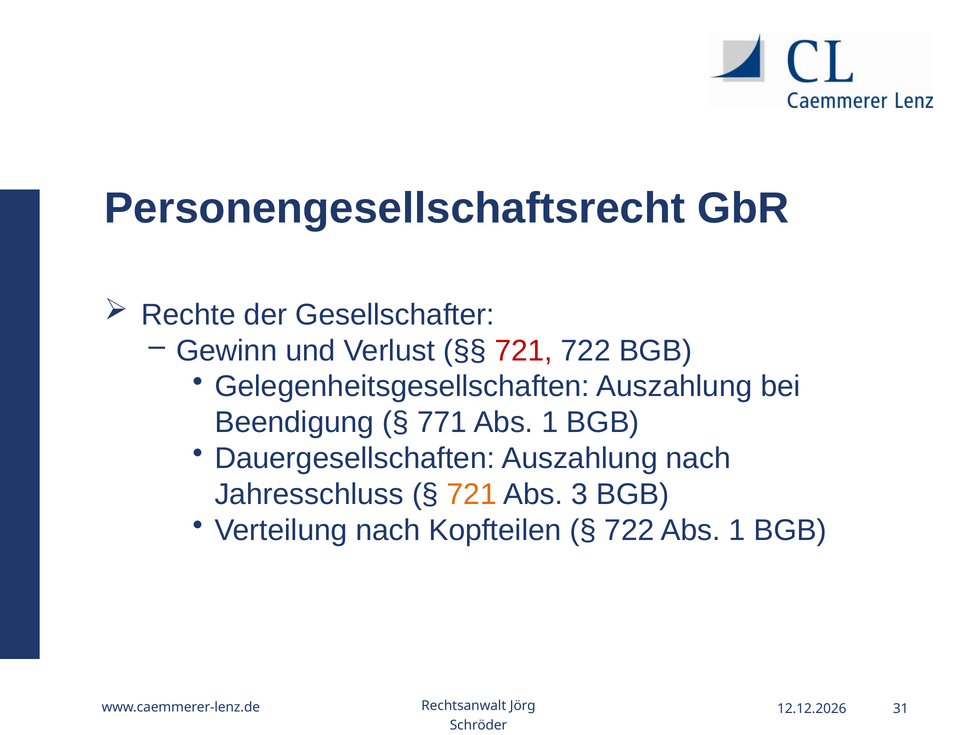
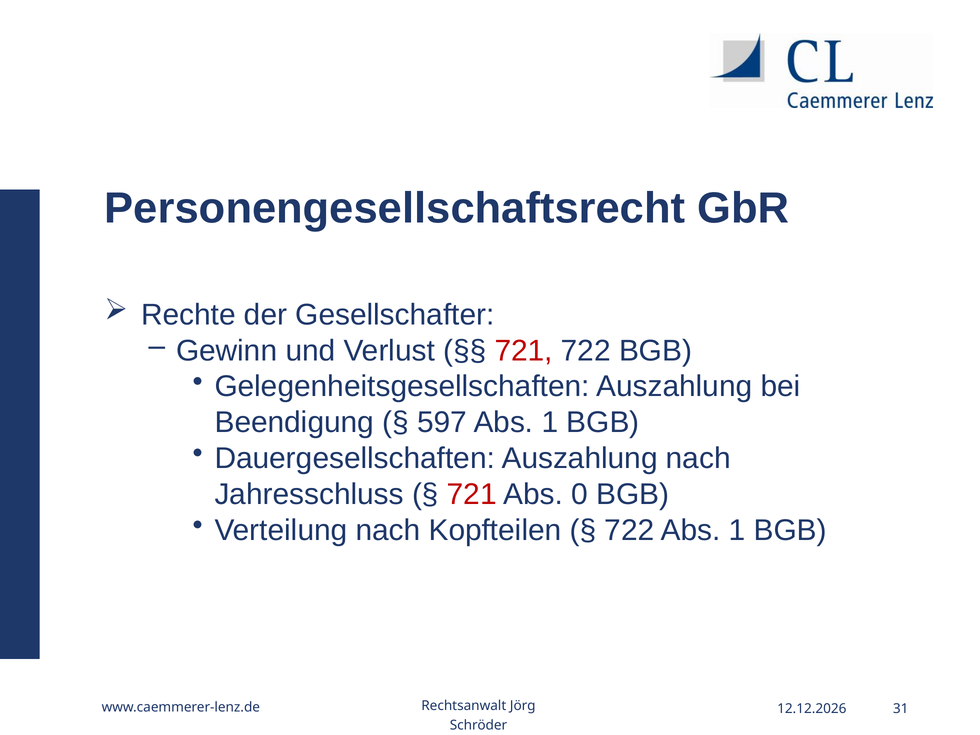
771: 771 -> 597 (442, 423)
721 colour: orange -> red (472, 494)
3: 3 -> 0 (580, 494)
